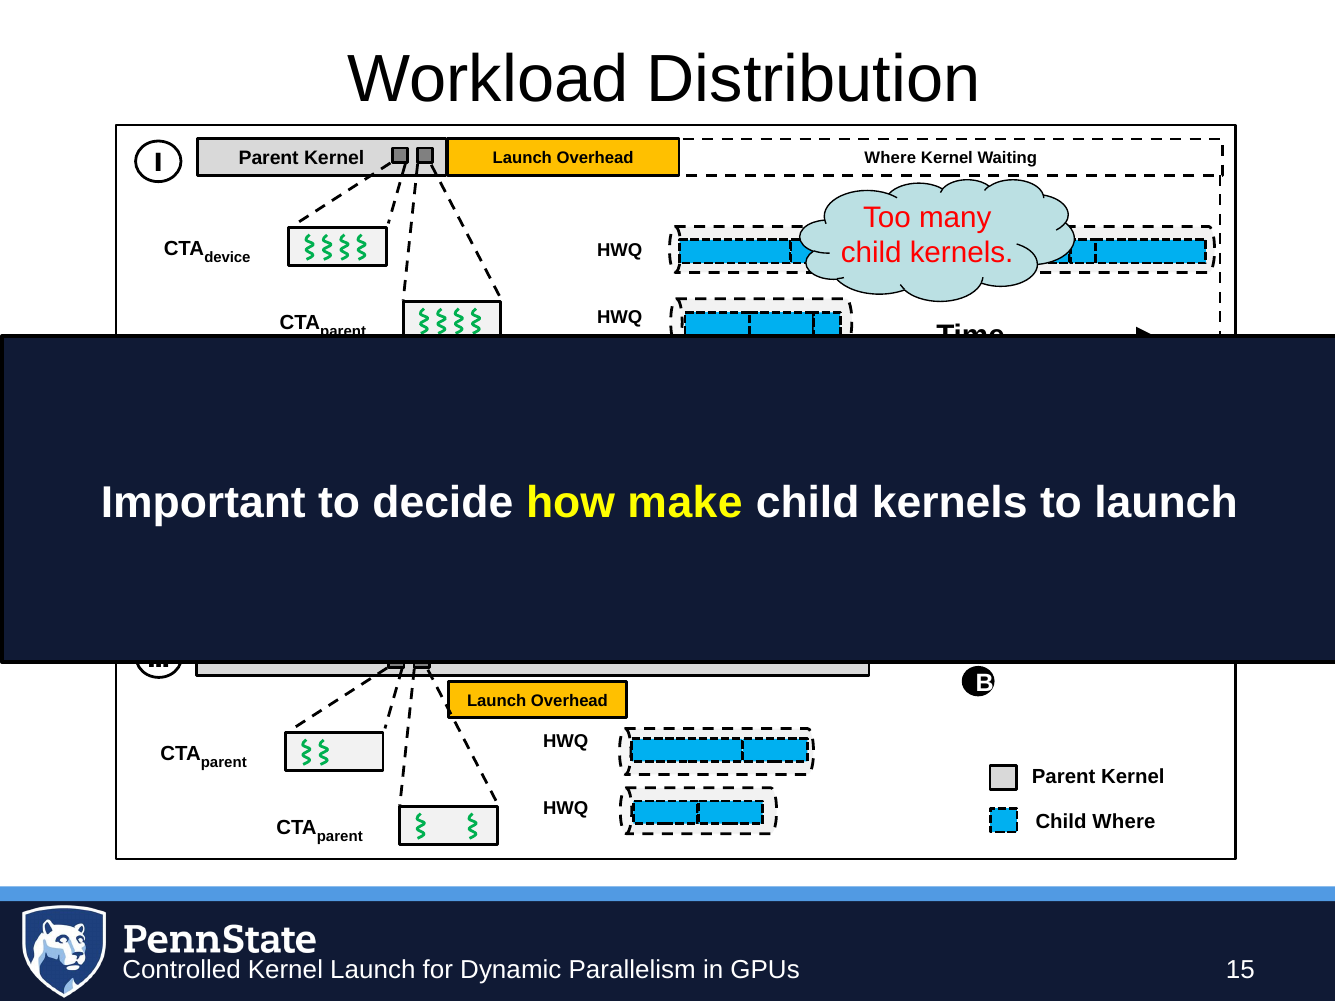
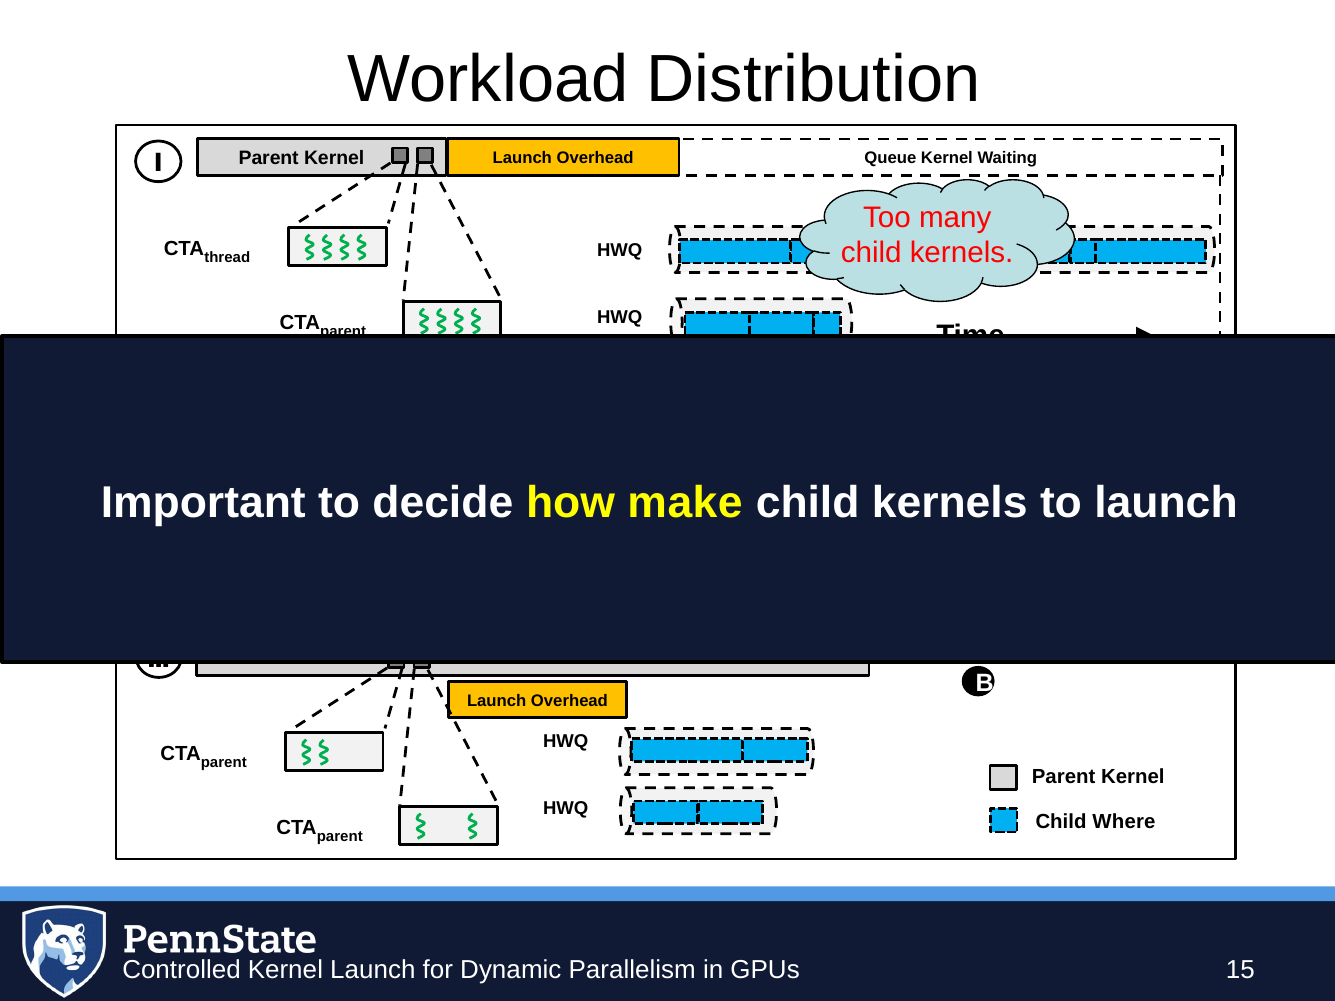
Kernel Where: Where -> Queue (890, 159)
device: device -> thread (227, 257)
